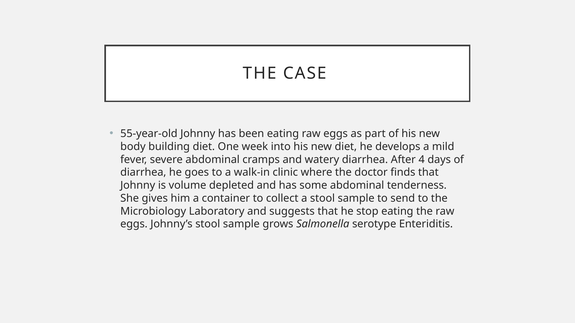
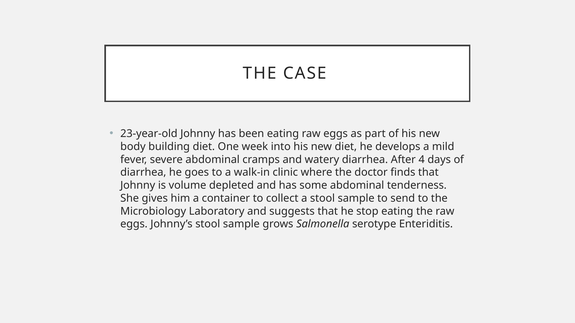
55-year-old: 55-year-old -> 23-year-old (149, 134)
